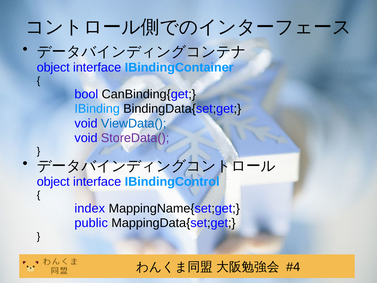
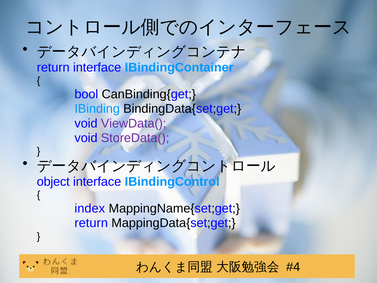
object: object -> return (53, 67)
ViewData( colour: blue -> purple (134, 123)
public: public -> return (91, 223)
